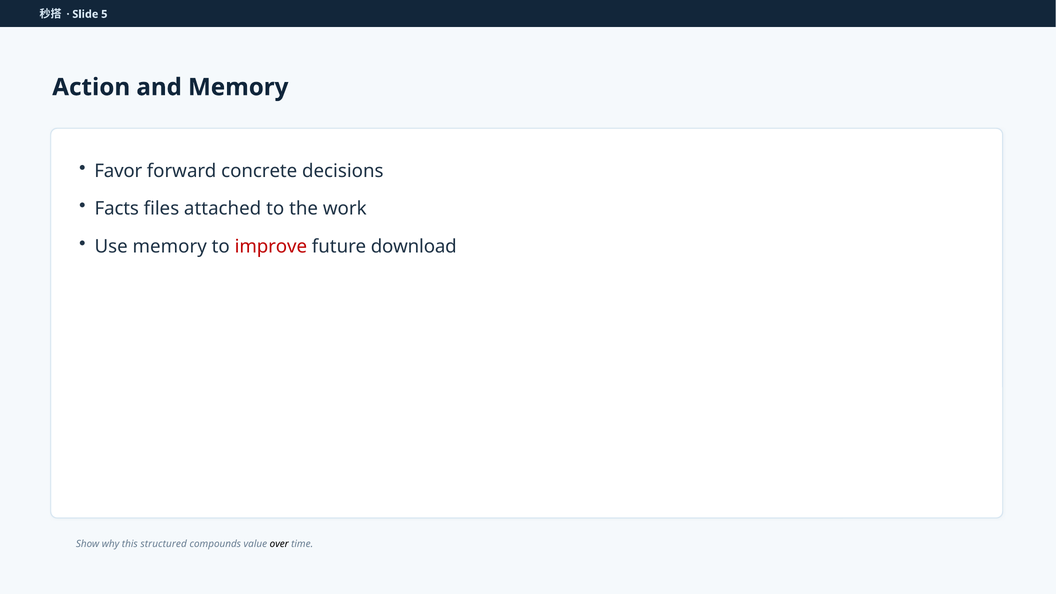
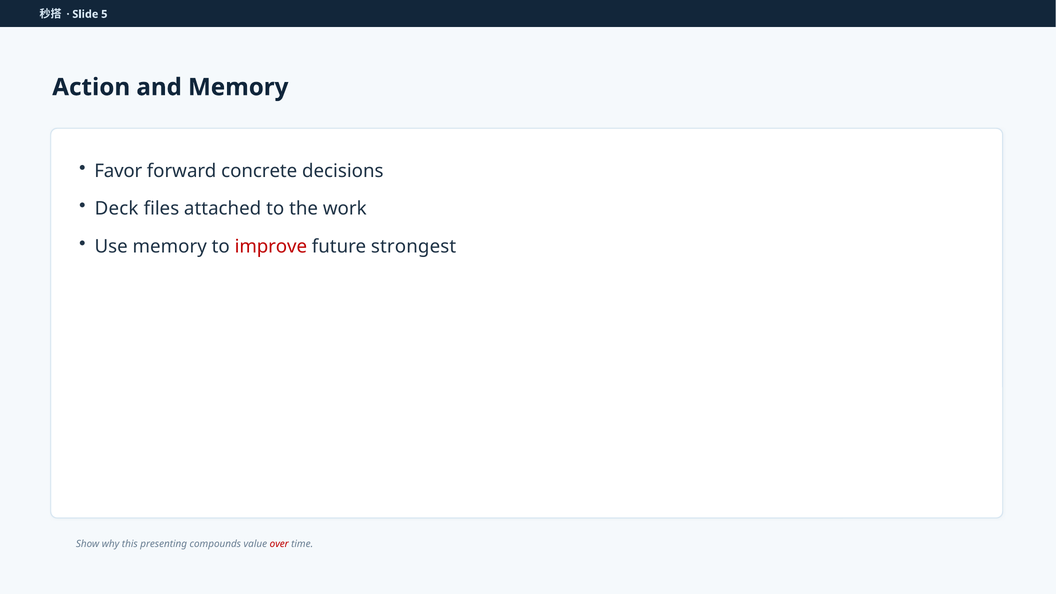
Facts: Facts -> Deck (117, 209)
download: download -> strongest (414, 247)
structured: structured -> presenting (164, 544)
over colour: black -> red (279, 544)
